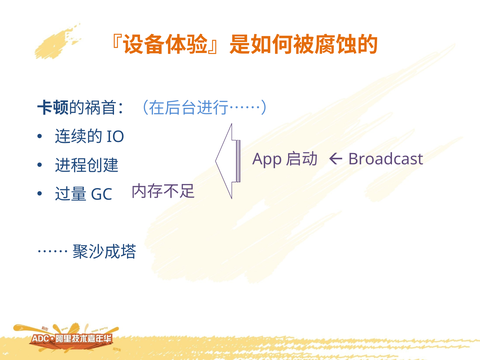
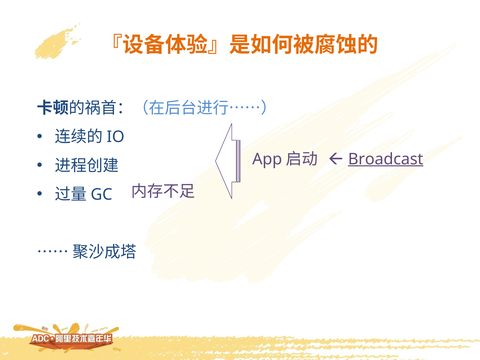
Broadcast underline: none -> present (386, 159)
